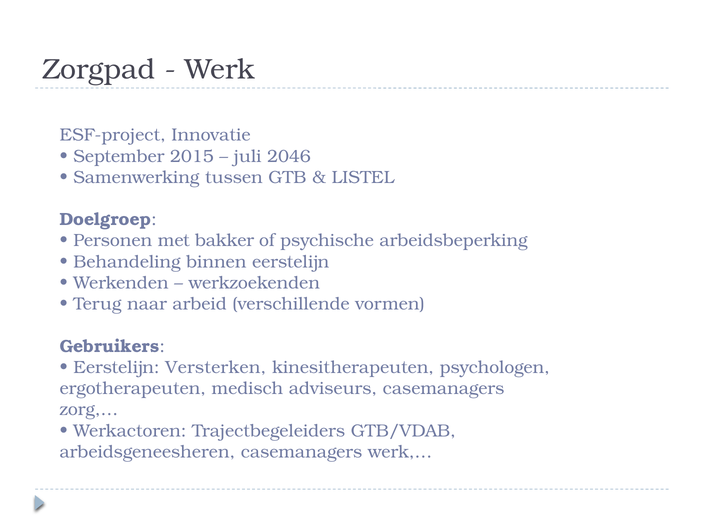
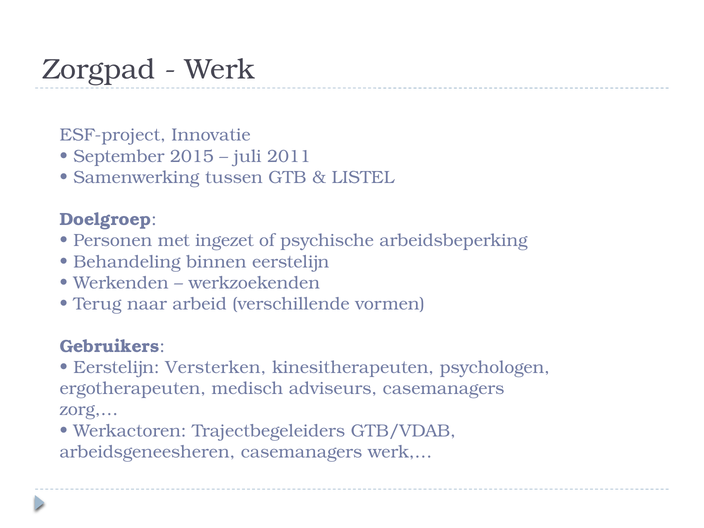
2046: 2046 -> 2011 (289, 156)
bakker: bakker -> ingezet (225, 241)
